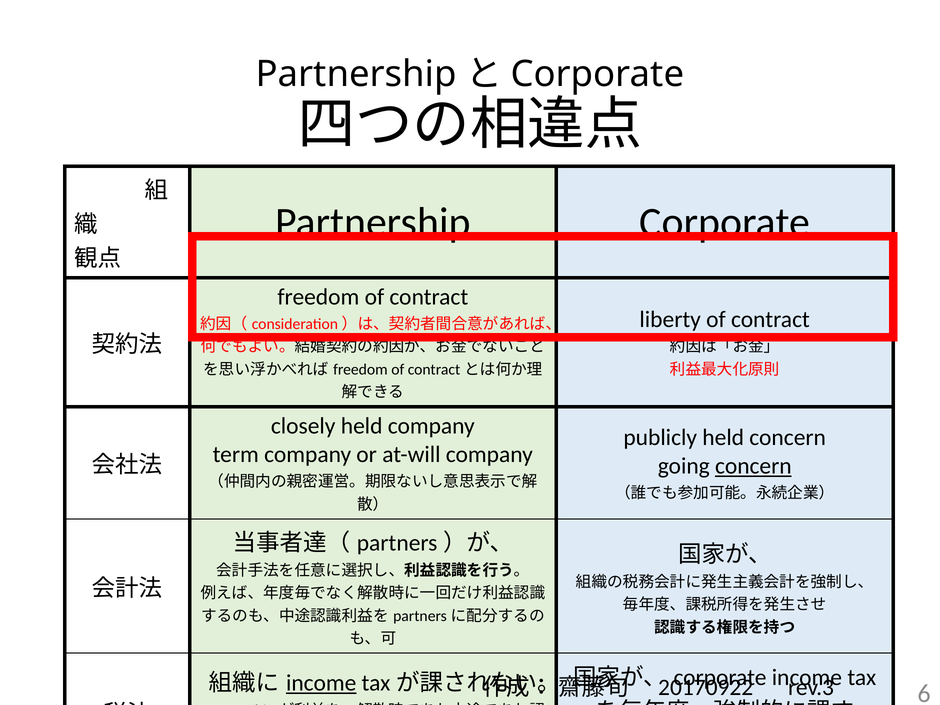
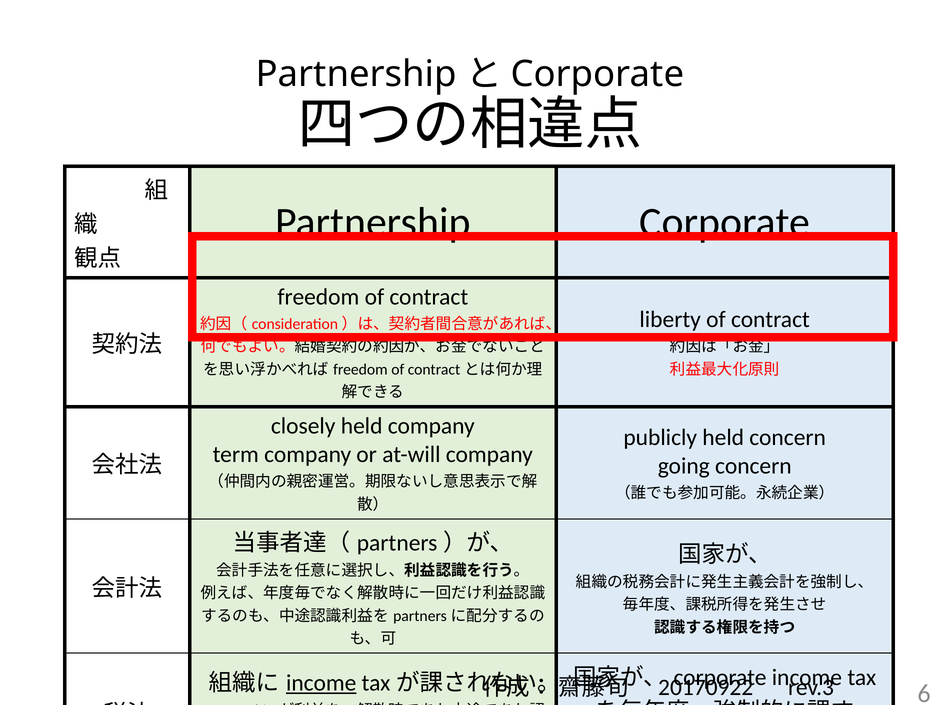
concern underline: present -> none (753, 466)
